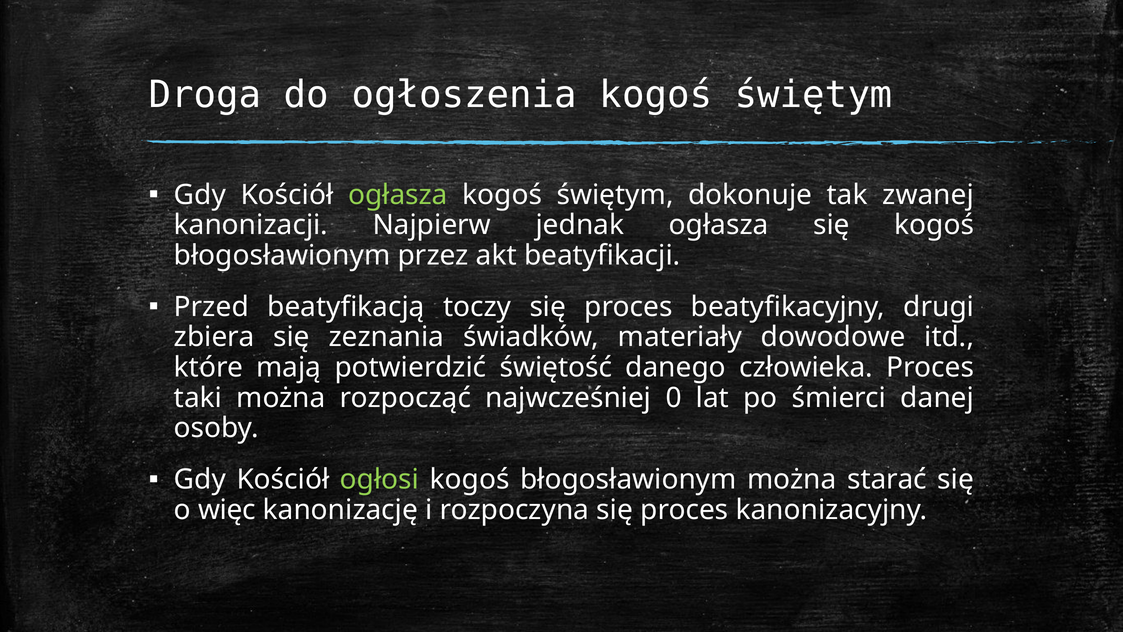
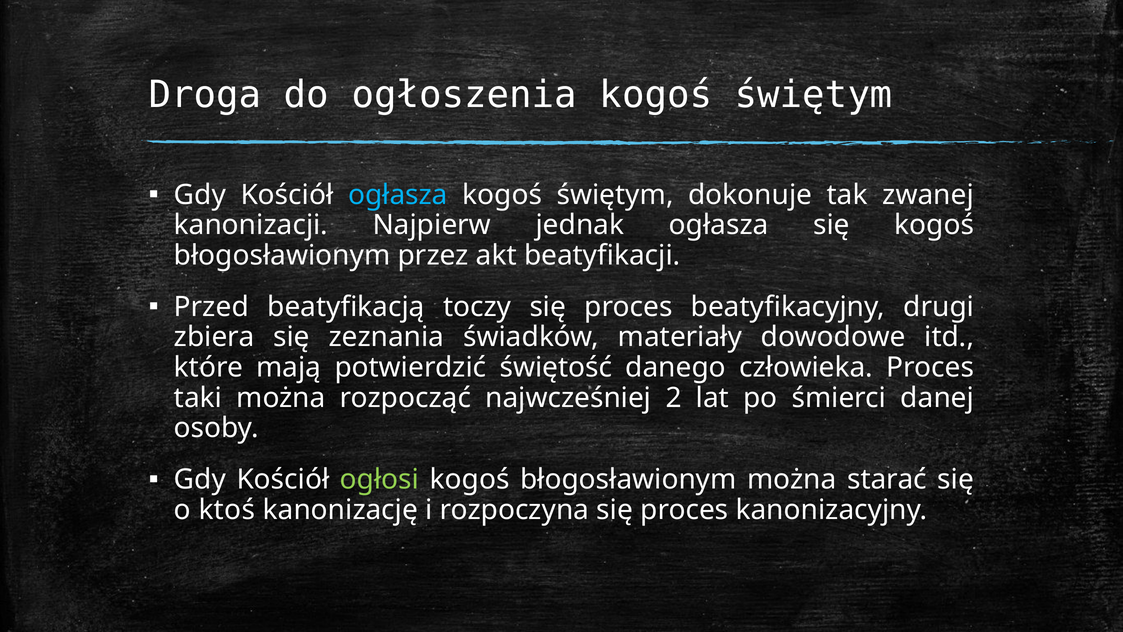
ogłasza colour: light green -> light blue (398, 195)
0: 0 -> 2 (674, 398)
więc: więc -> ktoś (227, 510)
